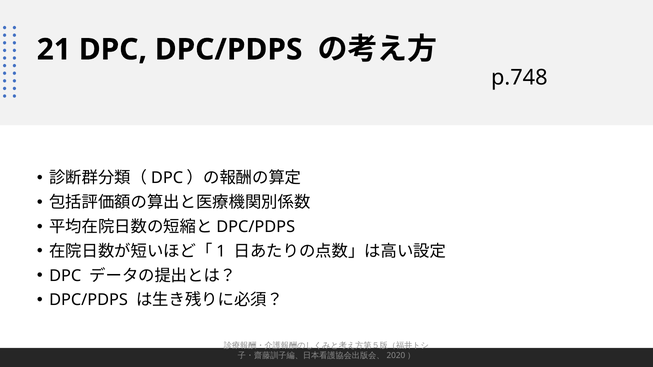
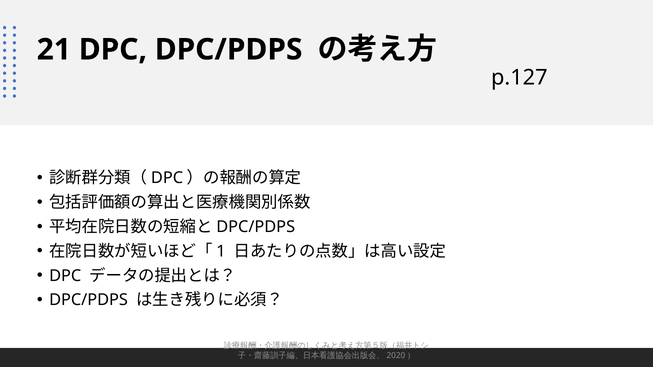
p.748: p.748 -> p.127 (519, 78)
